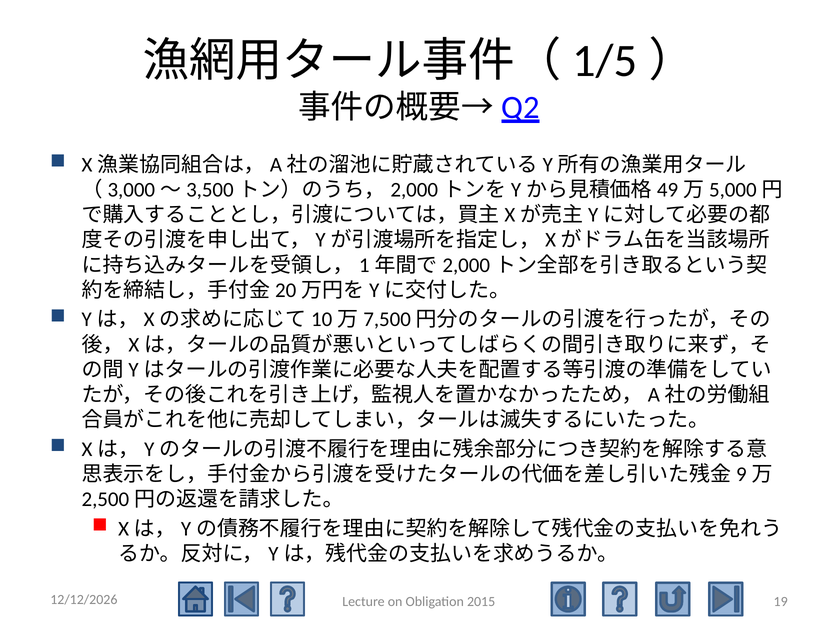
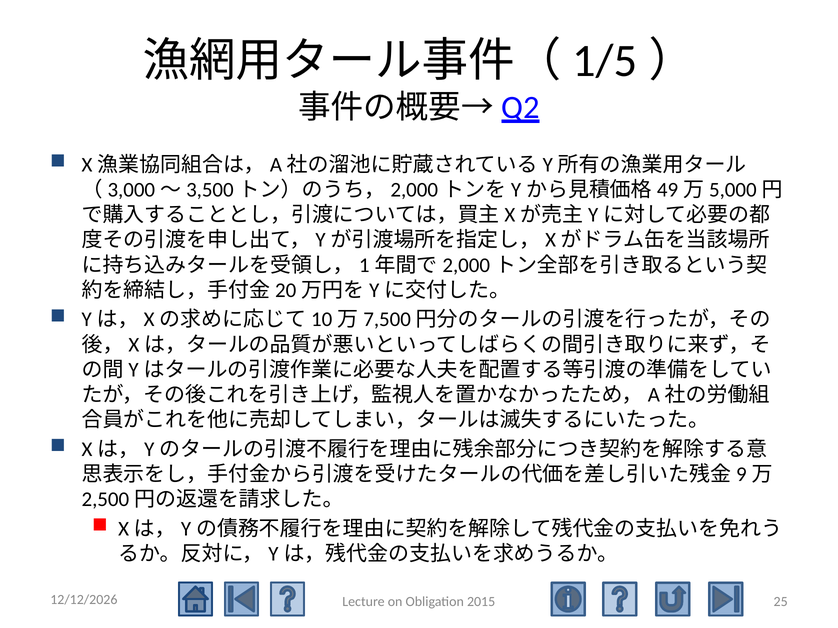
19: 19 -> 25 (781, 602)
